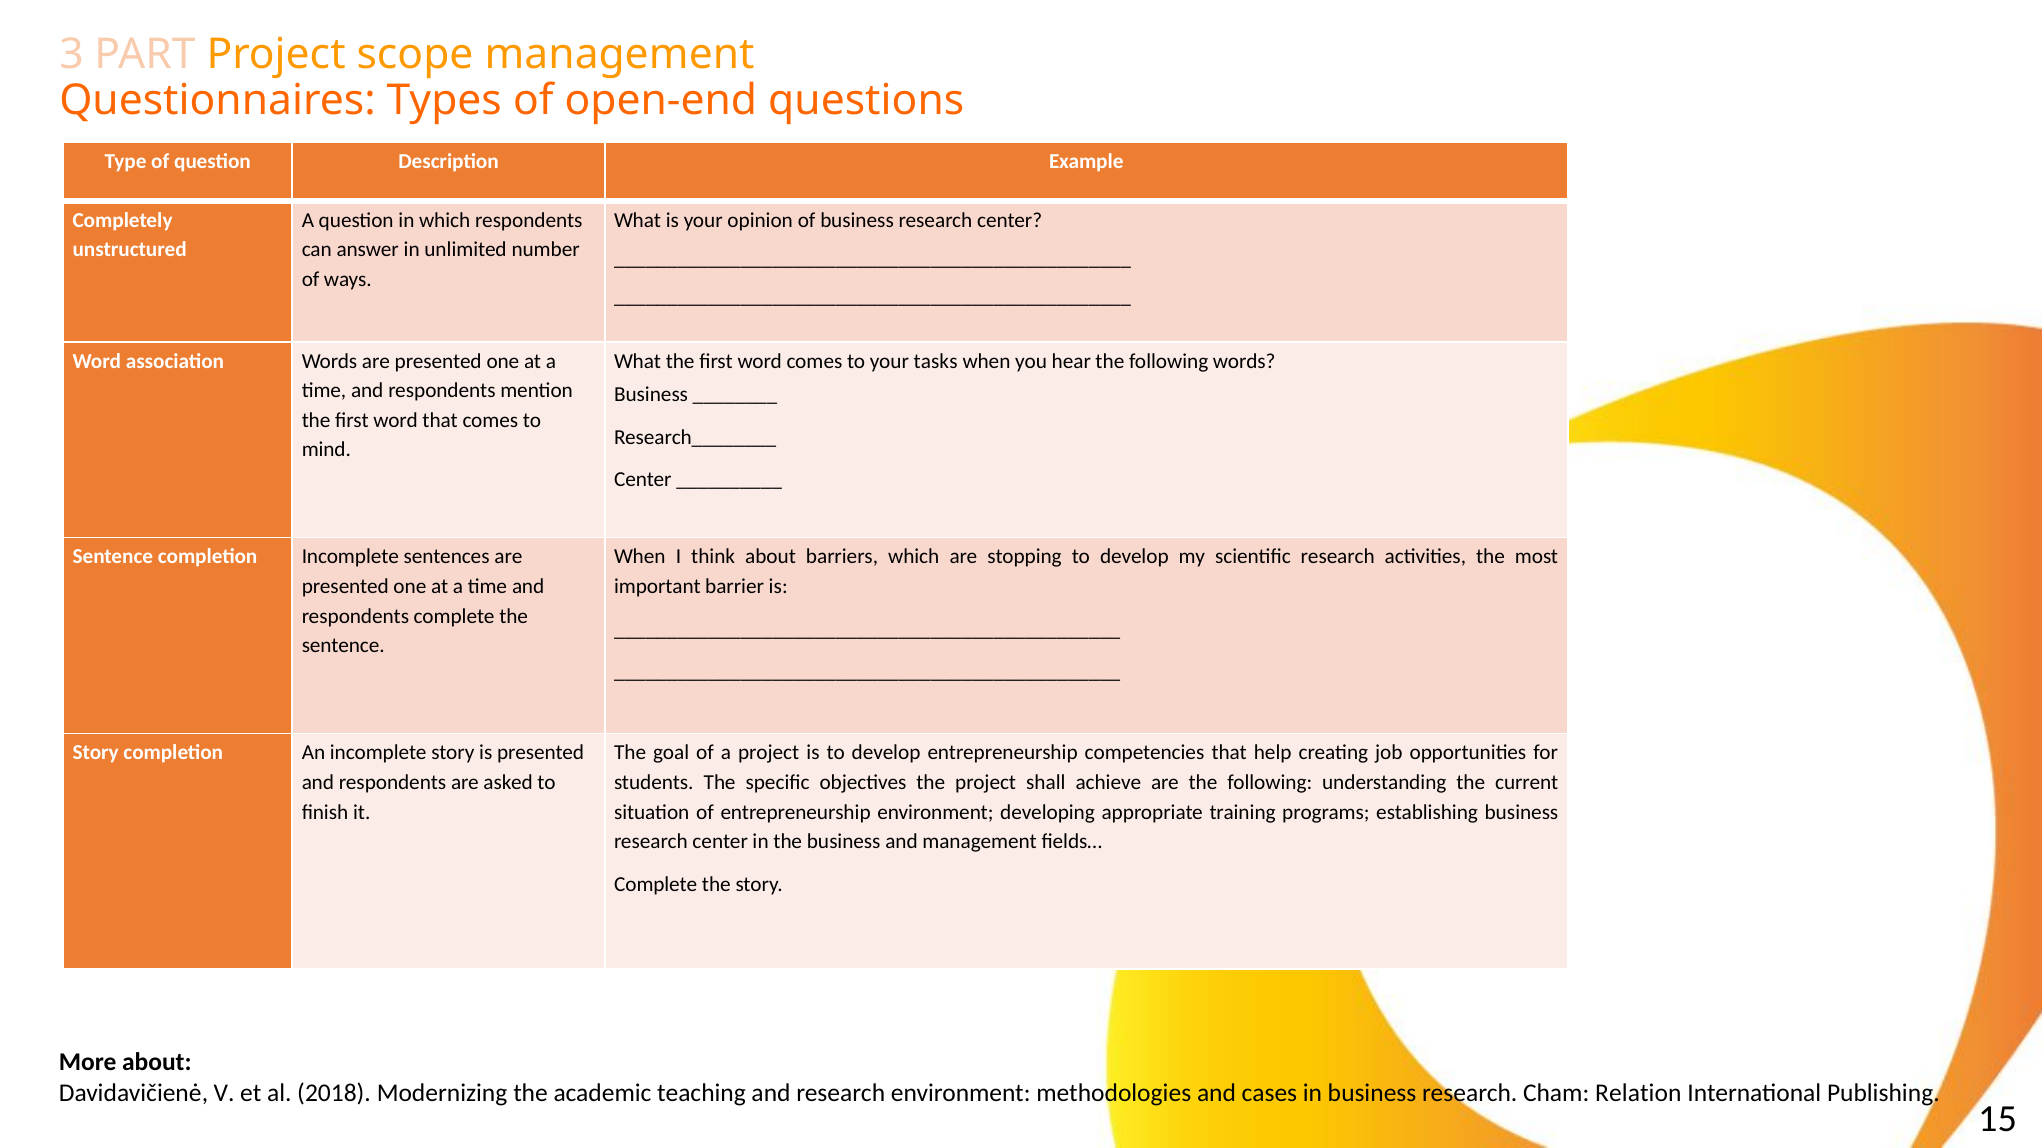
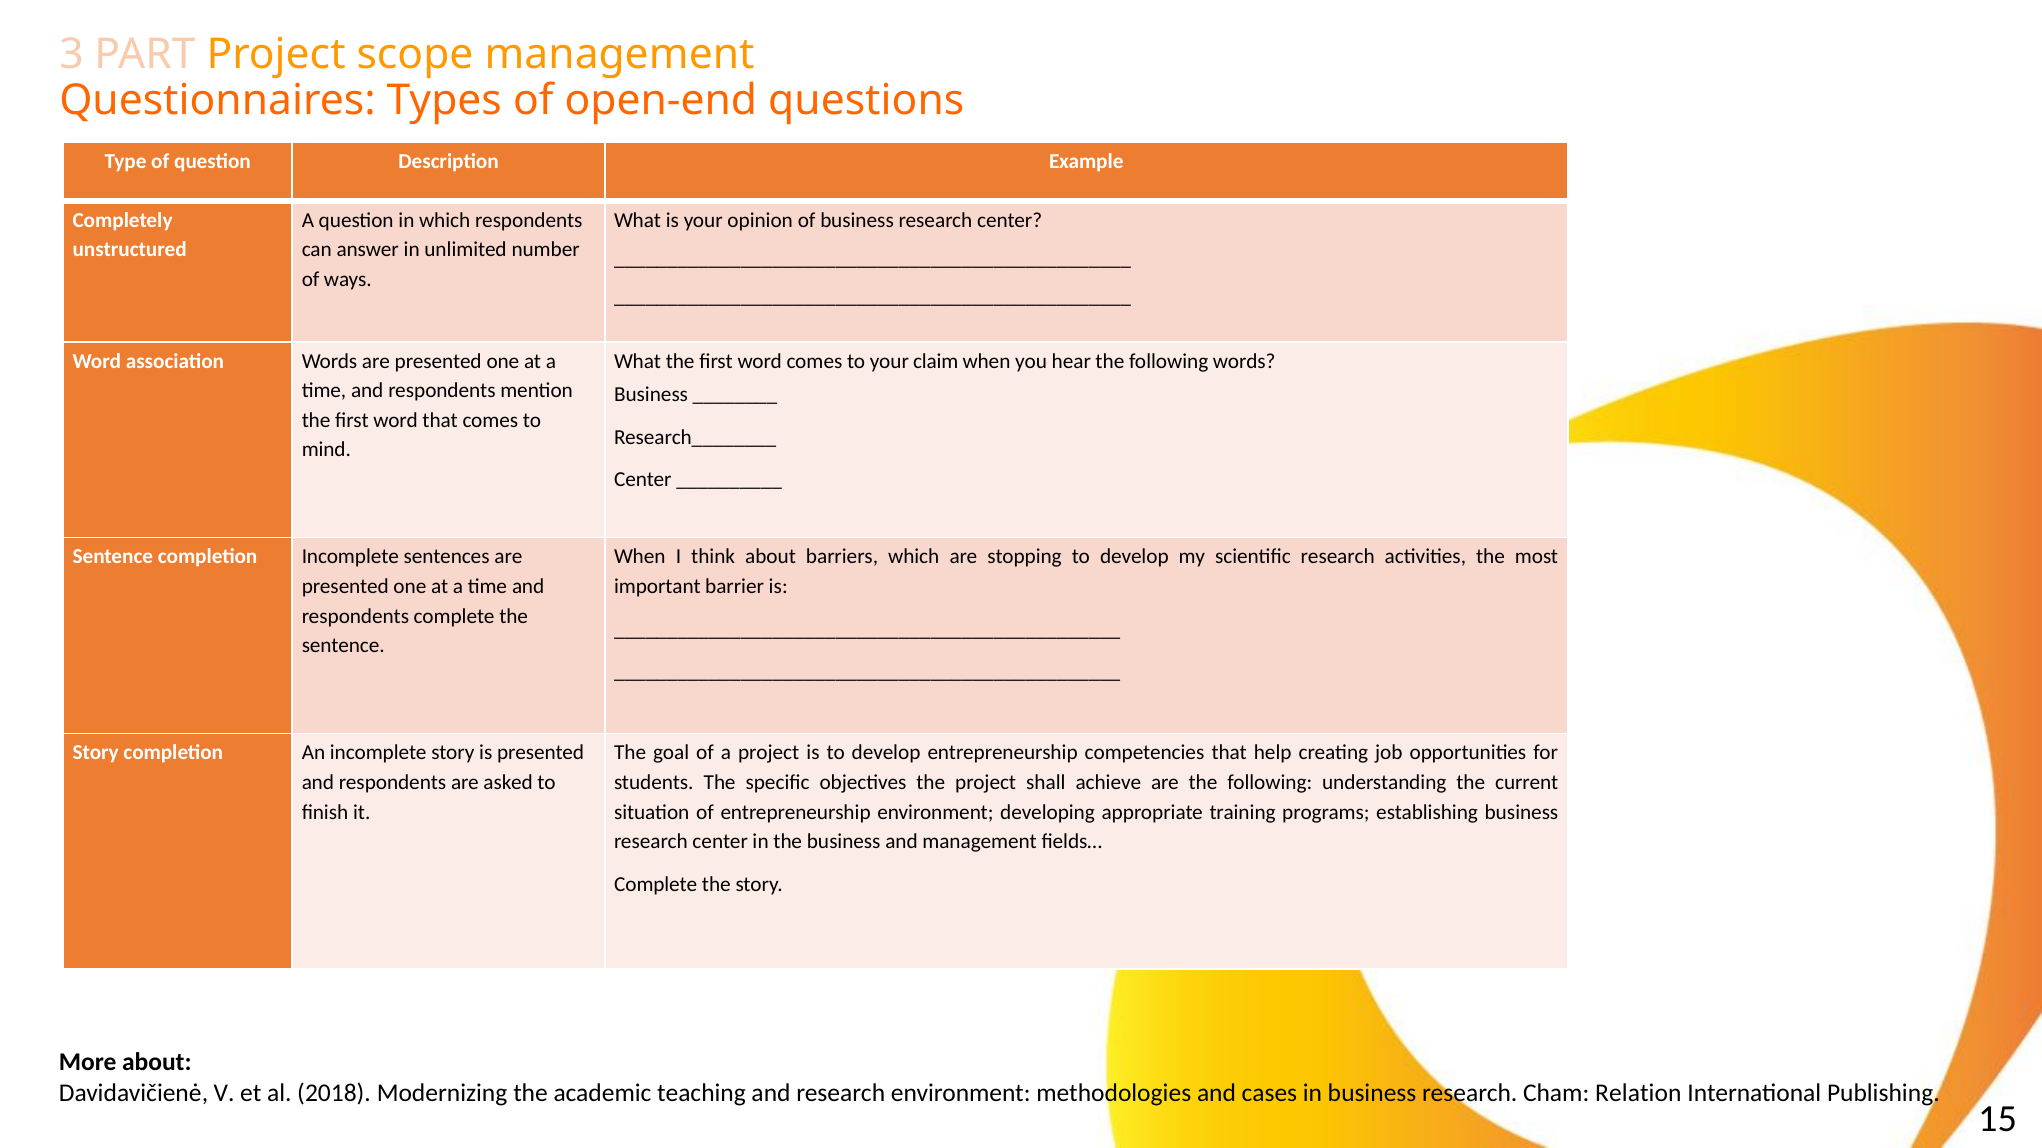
tasks: tasks -> claim (936, 361)
